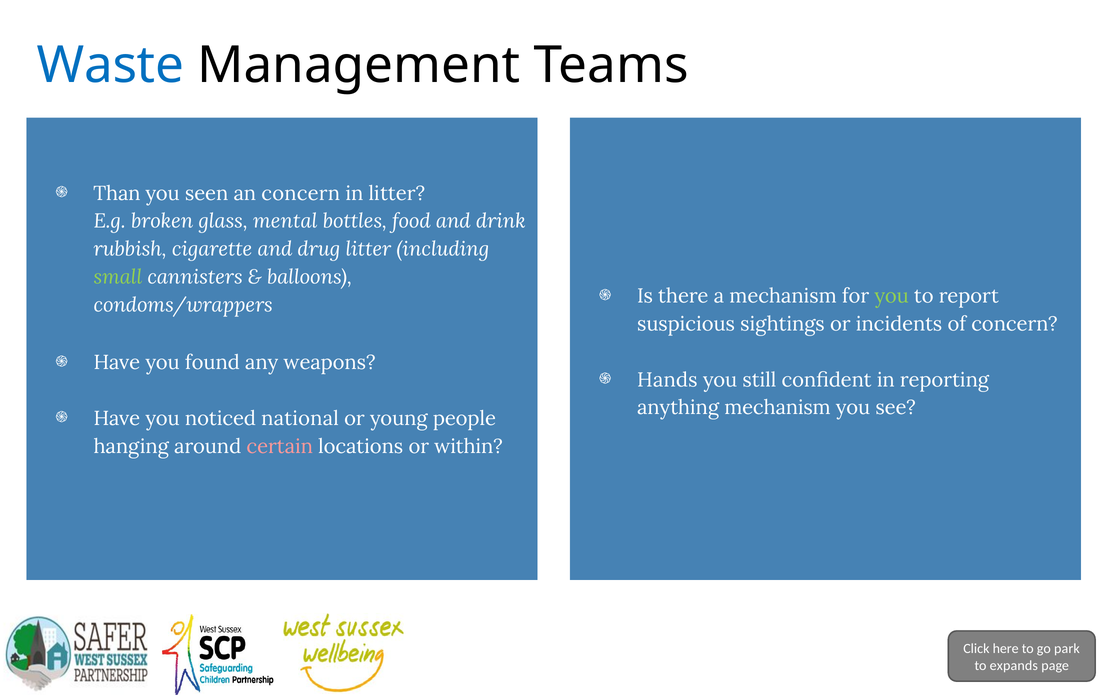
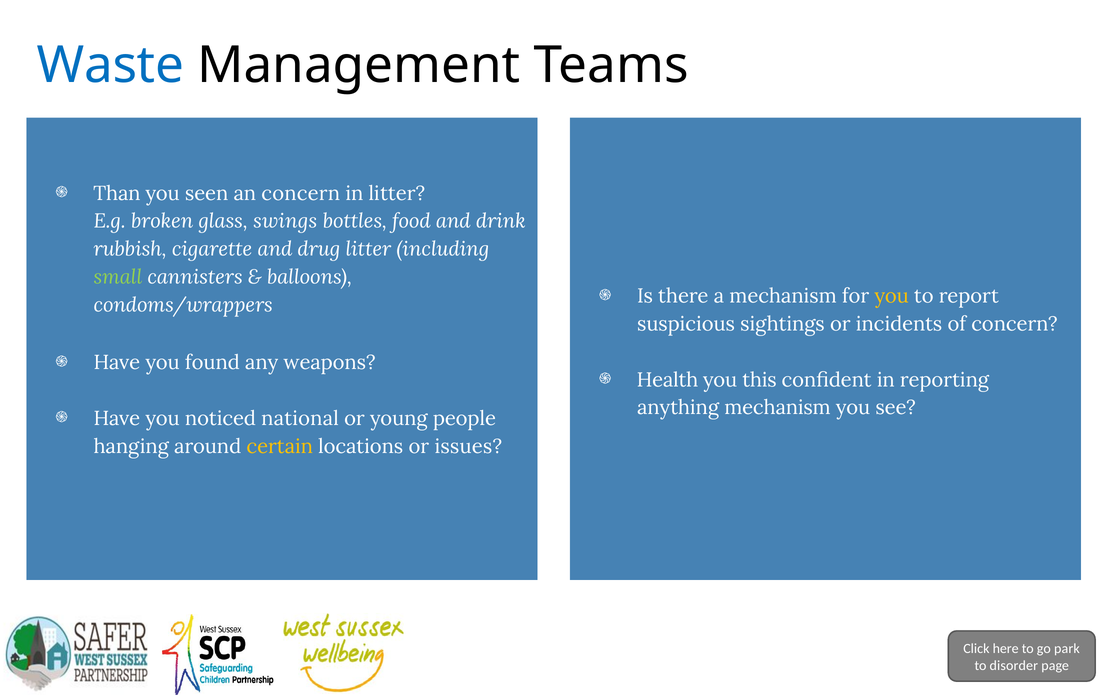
mental: mental -> swings (285, 221)
you colour: light green -> yellow (892, 296)
Hands: Hands -> Health (667, 380)
still: still -> this (759, 380)
certain colour: pink -> yellow (280, 447)
within: within -> issues (468, 447)
expands: expands -> disorder (1014, 666)
